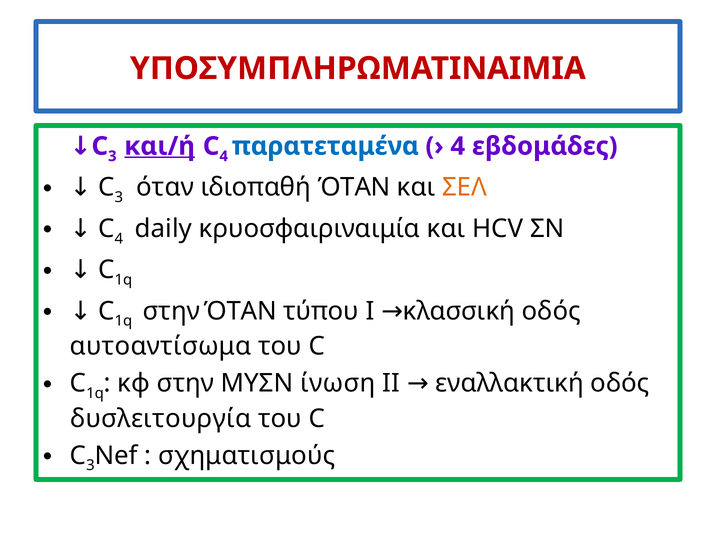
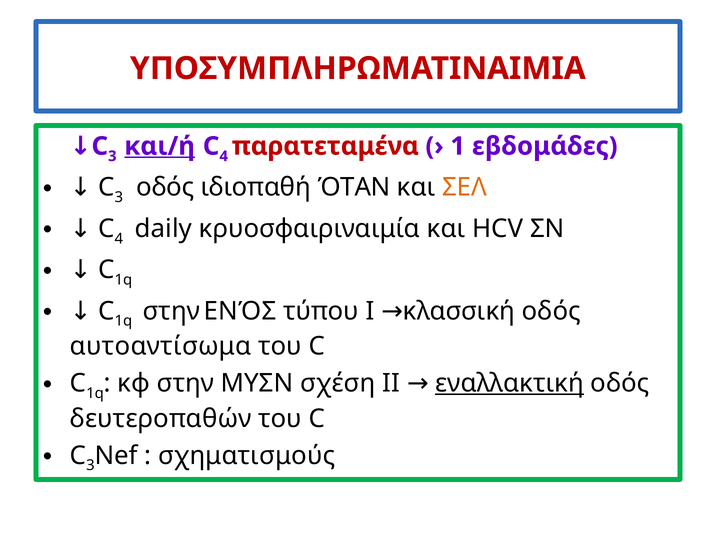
παρατεταμένα colour: blue -> red (325, 146)
4: 4 -> 1 (458, 146)
όταν: όταν -> οδός (165, 187)
στην ΌΤΑΝ: ΌΤΑΝ -> ΕΝΌΣ (240, 311)
ίνωση: ίνωση -> σχέση (338, 383)
εναλλακτική underline: none -> present (509, 383)
δυσλειτουργία: δυσλειτουργία -> δευτεροπαθών (161, 419)
